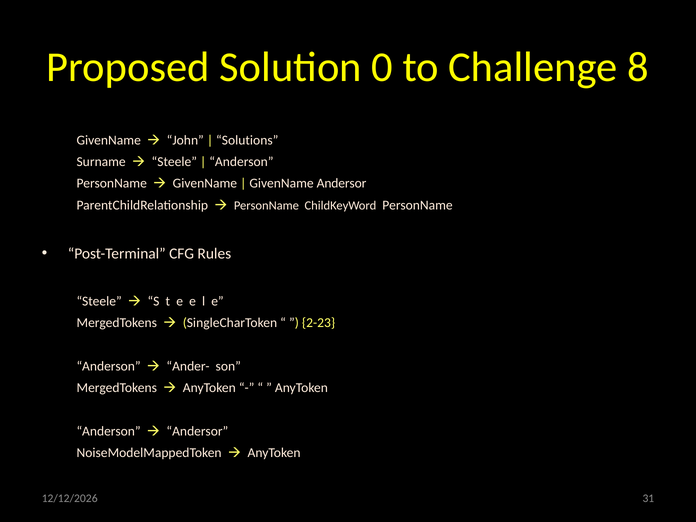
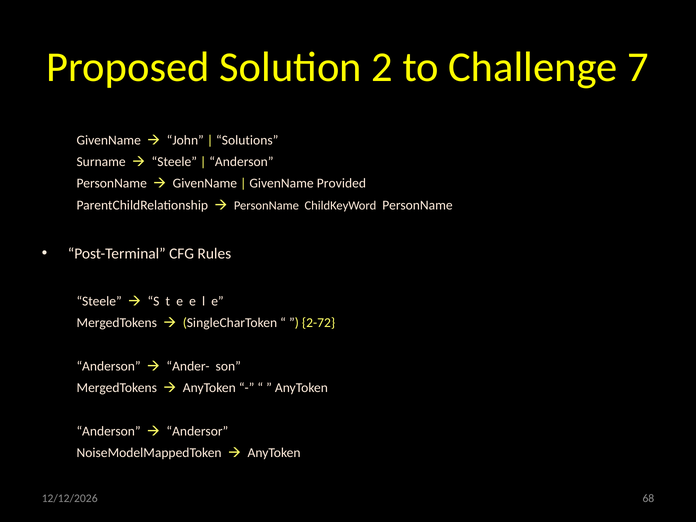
0: 0 -> 2 (382, 67)
8: 8 -> 7 (638, 67)
GivenName Andersor: Andersor -> Provided (341, 184)
2-23: 2-23 -> 2-72 (319, 323)
31: 31 -> 68 (648, 498)
